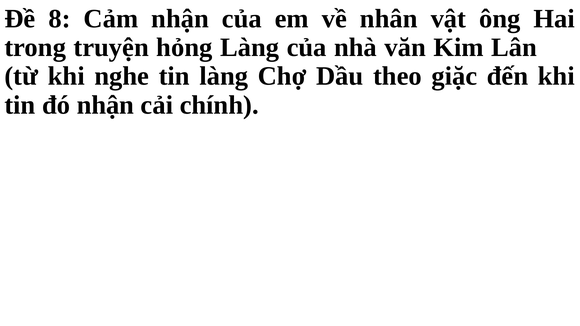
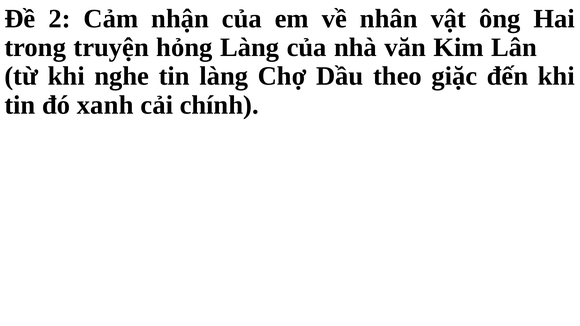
8: 8 -> 2 (60, 19)
đó nhận: nhận -> xanh (105, 105)
